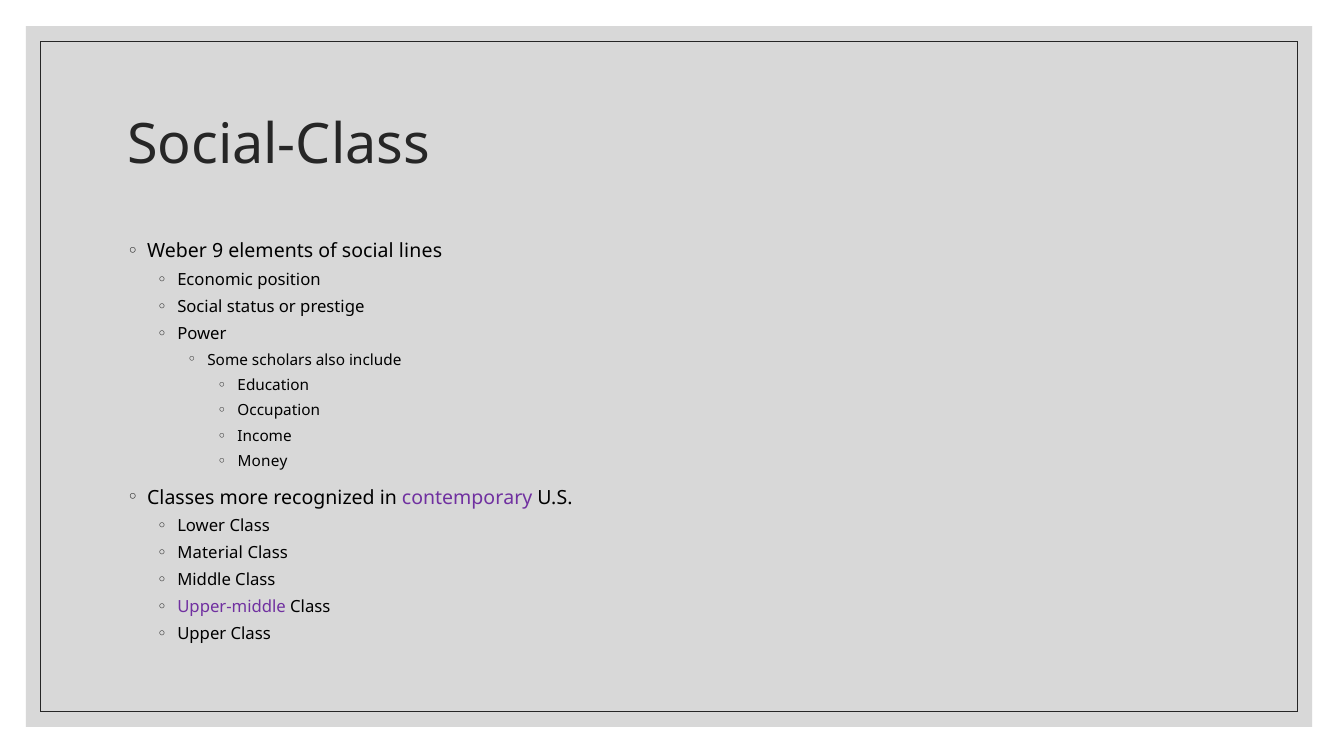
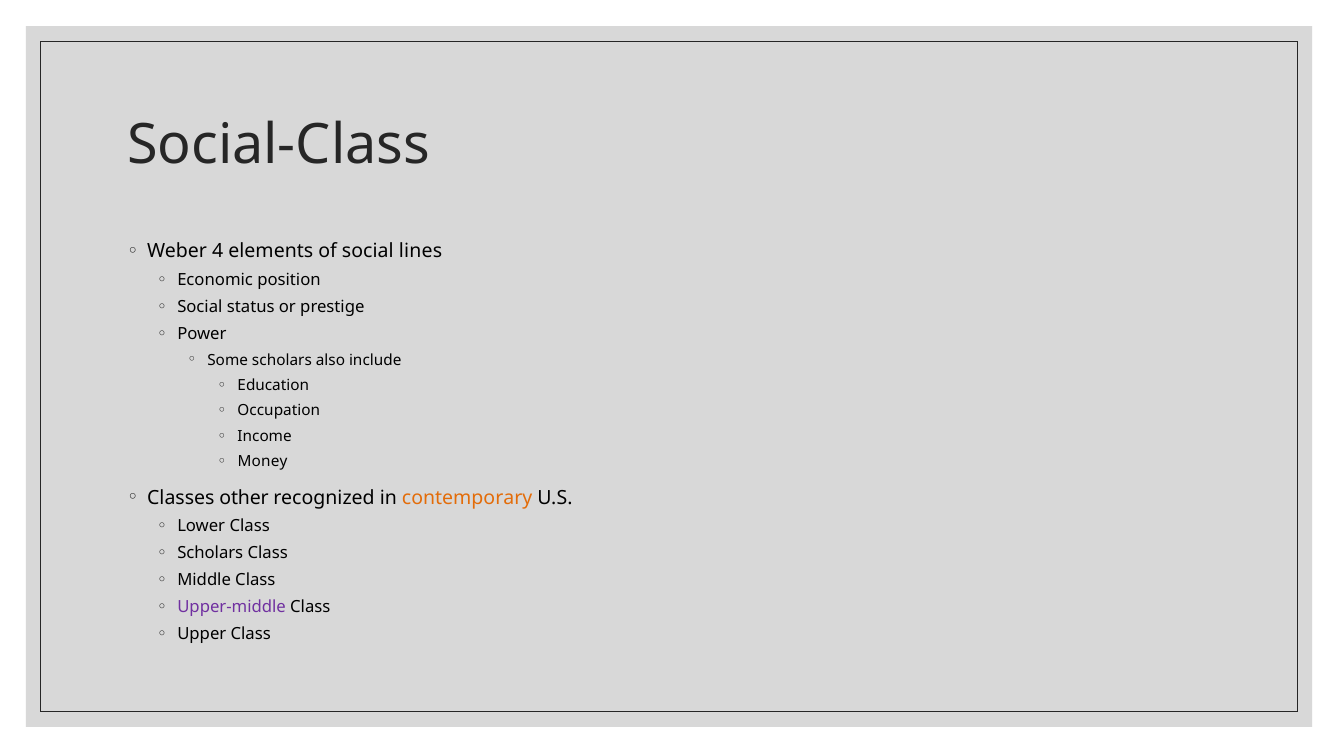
9: 9 -> 4 (218, 251)
more: more -> other (244, 497)
contemporary colour: purple -> orange (467, 497)
Material: Material -> Scholars (210, 553)
